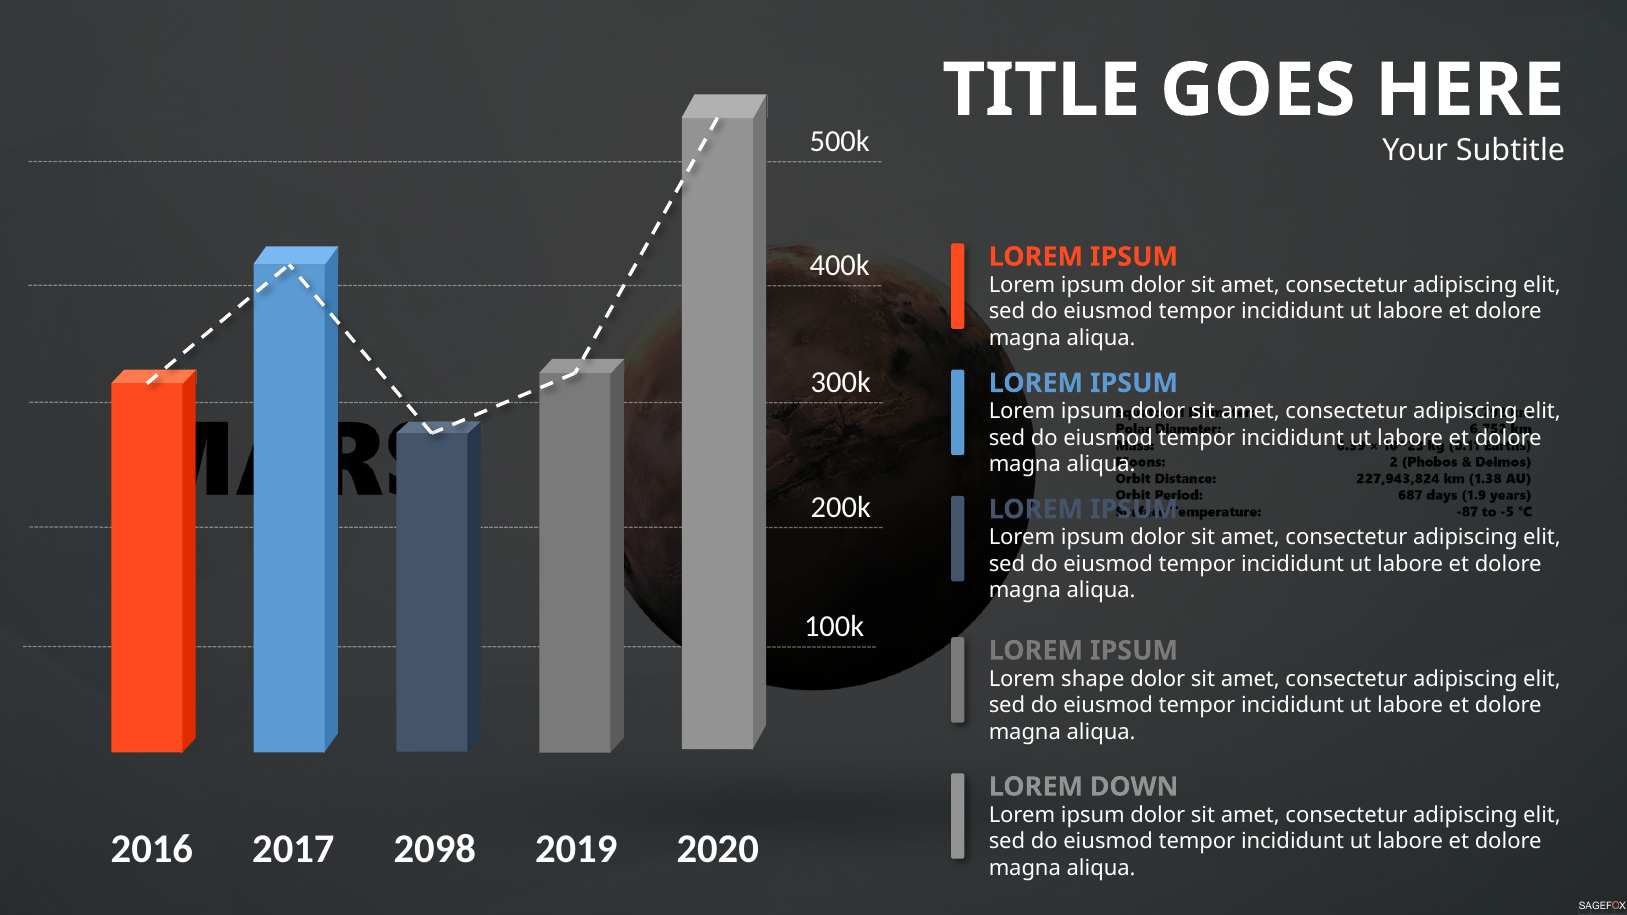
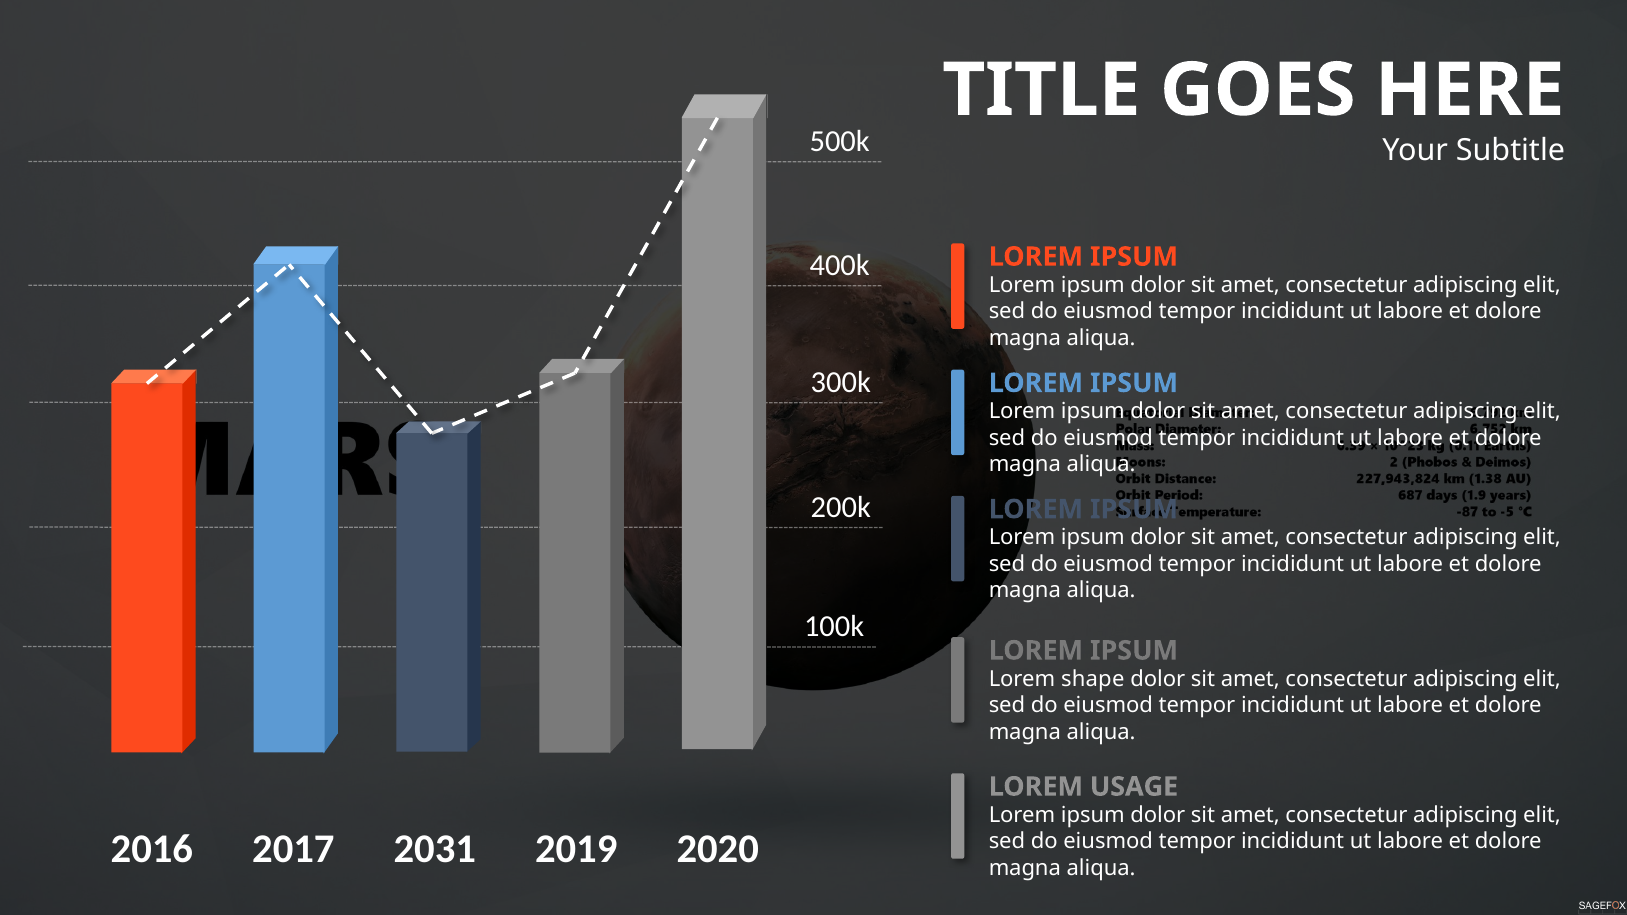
DOWN: DOWN -> USAGE (1134, 787)
2098: 2098 -> 2031 (435, 849)
